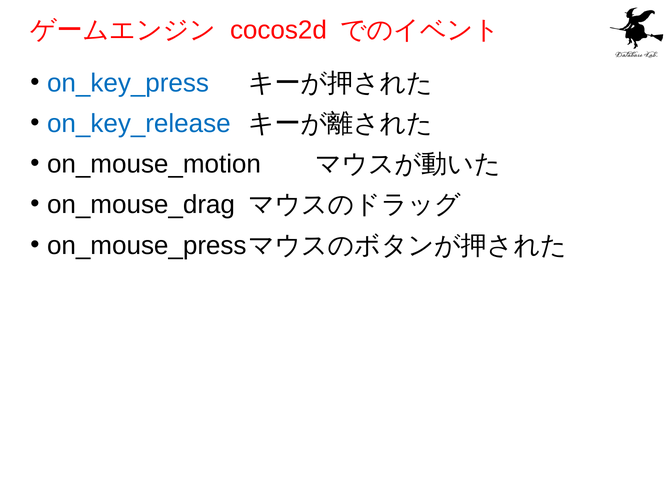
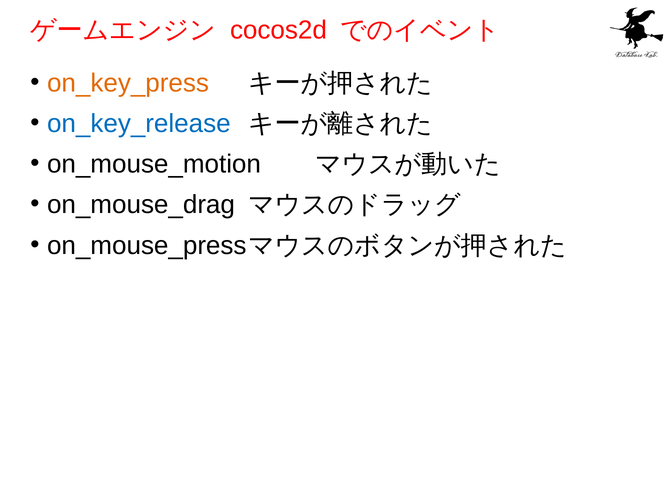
on_key_press colour: blue -> orange (128, 83)
